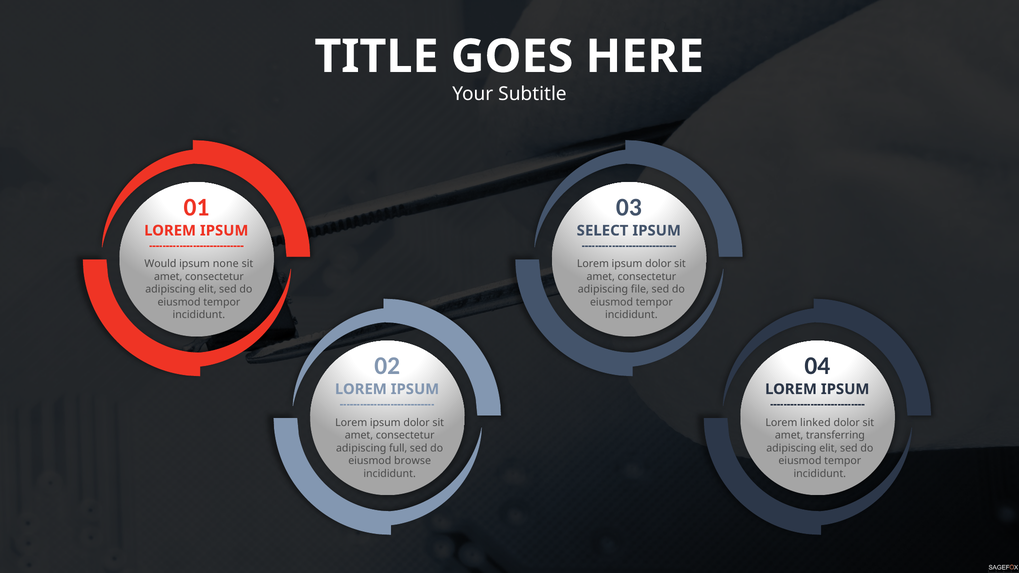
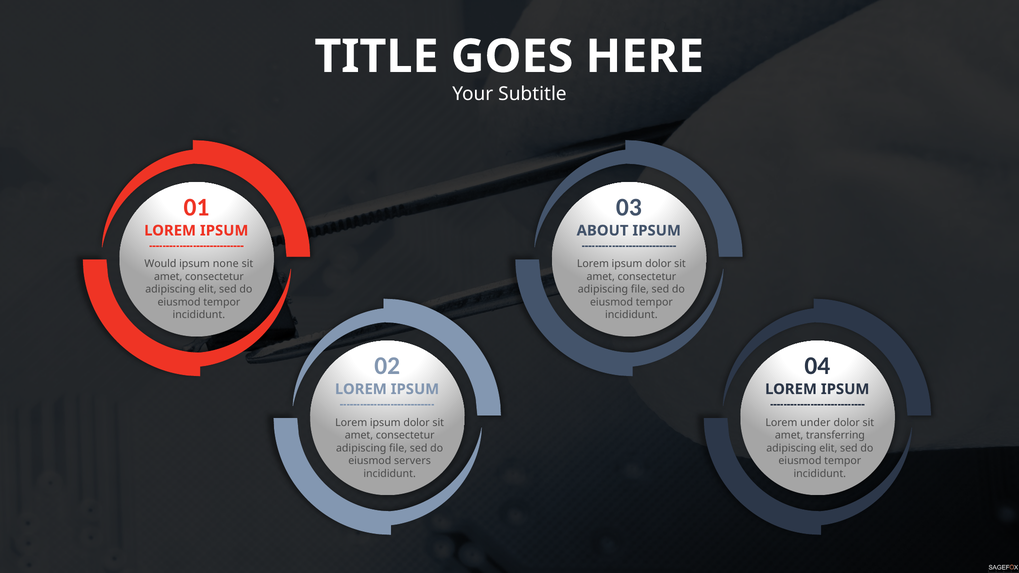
SELECT: SELECT -> ABOUT (603, 231)
linked: linked -> under (815, 423)
full: full -> file (398, 448)
browse: browse -> servers (412, 461)
